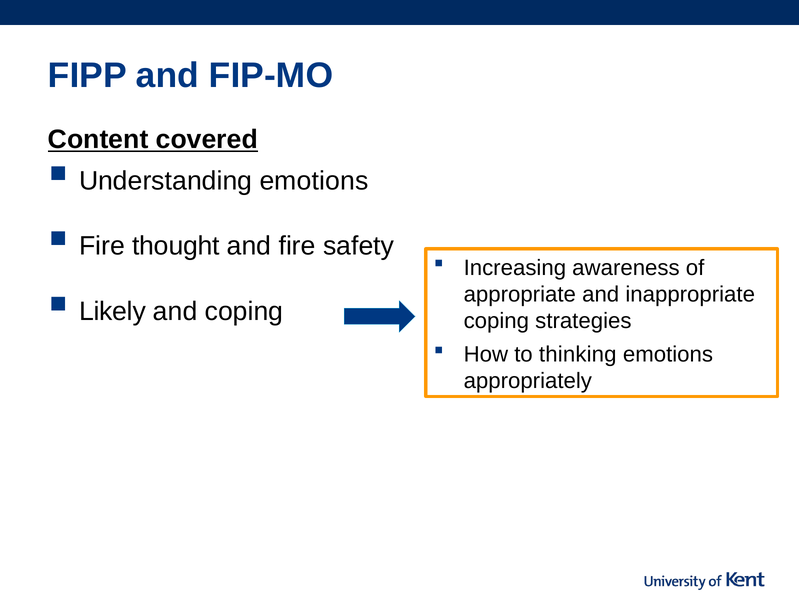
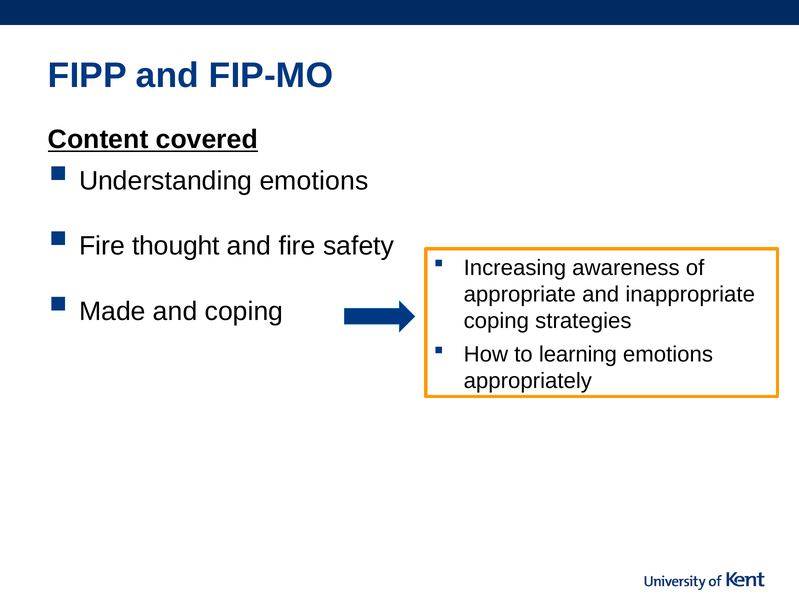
Likely: Likely -> Made (112, 312)
thinking: thinking -> learning (578, 354)
